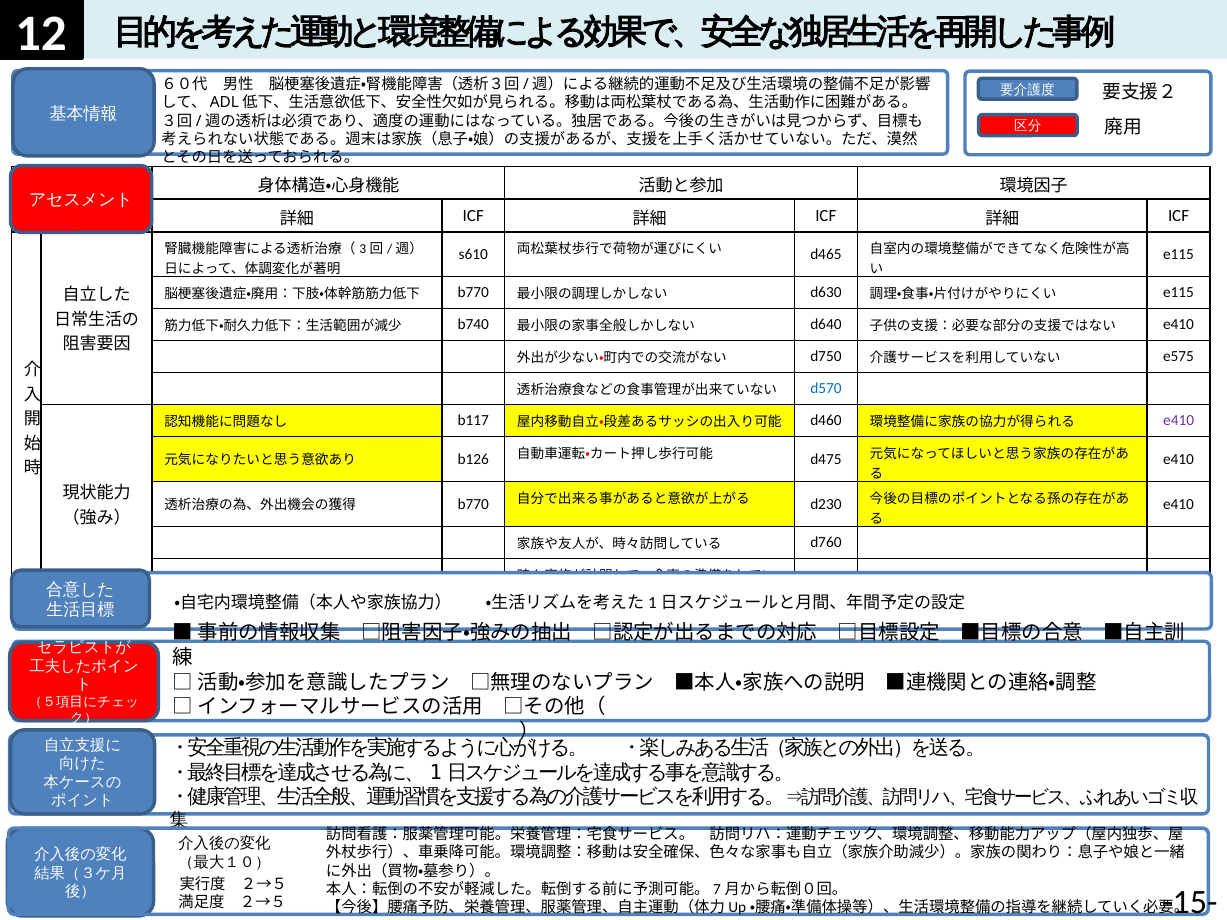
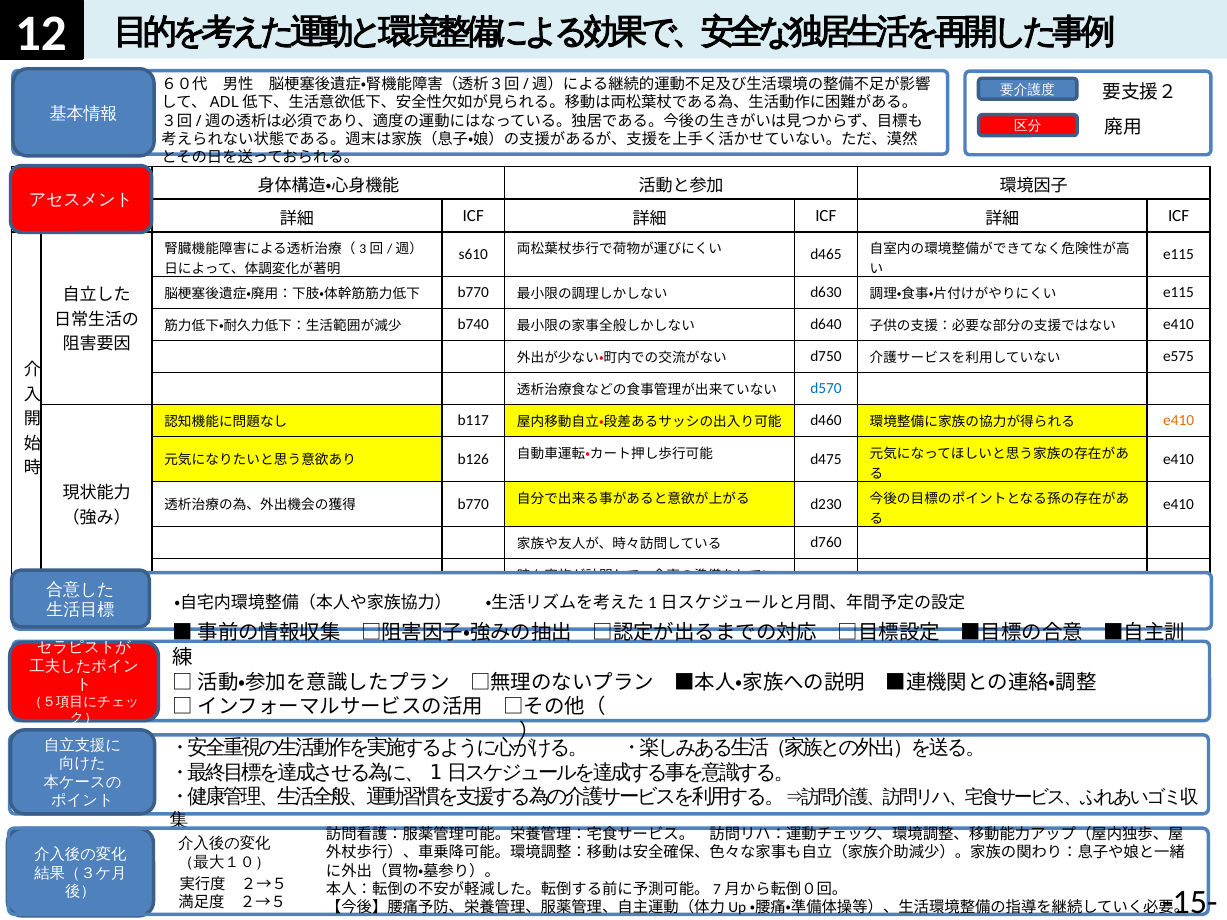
e410 colour: purple -> orange (1179, 421)
